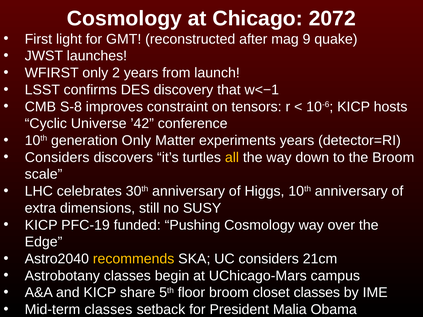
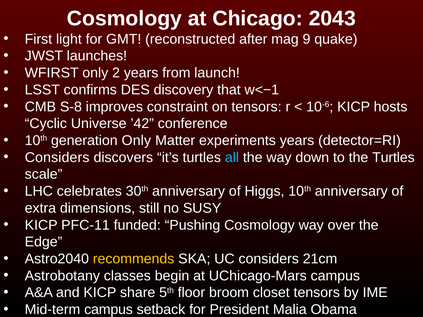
2072: 2072 -> 2043 (332, 19)
all colour: yellow -> light blue (232, 158)
the Broom: Broom -> Turtles (393, 158)
PFC-19: PFC-19 -> PFC-11 (86, 225)
closet classes: classes -> tensors (317, 293)
Mid-term classes: classes -> campus (109, 310)
